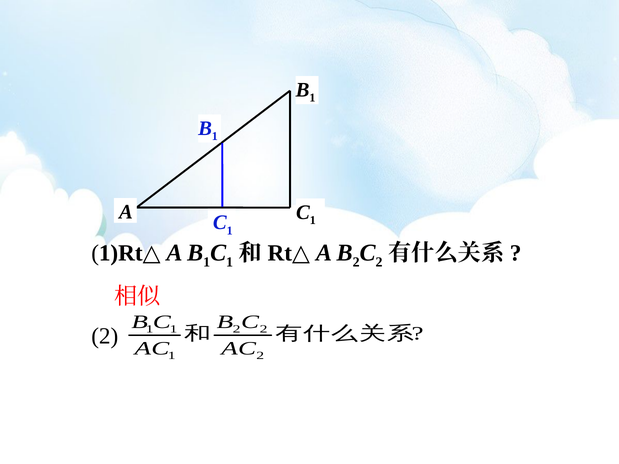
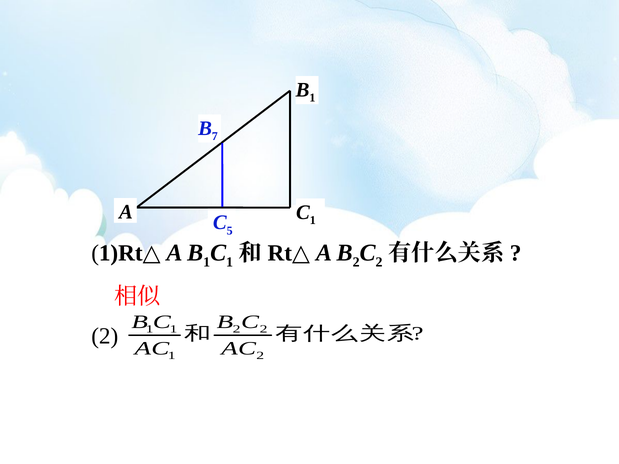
1: 1 -> 7 (215, 136)
1: 1 -> 5 (230, 231)
